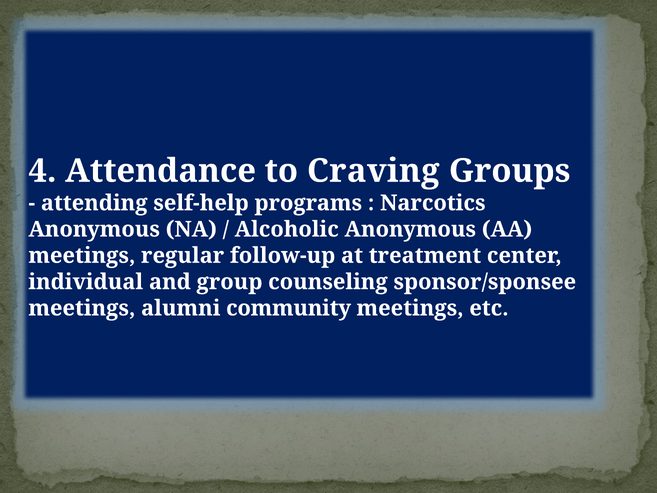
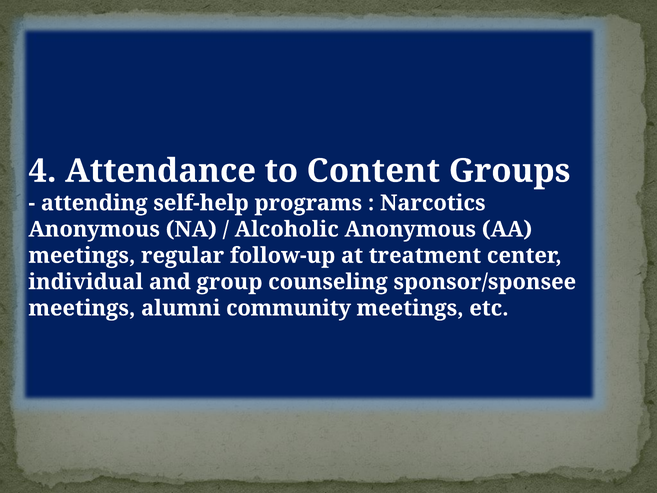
Craving: Craving -> Content (373, 171)
